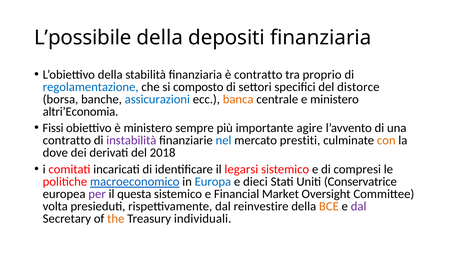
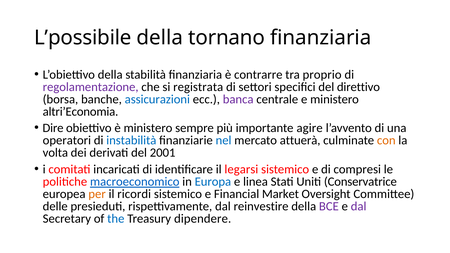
depositi: depositi -> tornano (227, 38)
è contratto: contratto -> contrarre (258, 75)
regolamentazione colour: blue -> purple (91, 87)
composto: composto -> registrata (198, 87)
distorce: distorce -> direttivo (358, 87)
banca colour: orange -> purple (238, 99)
Fissi: Fissi -> Dire (53, 128)
contratto: contratto -> operatori (67, 141)
instabilità colour: purple -> blue (131, 141)
prestiti: prestiti -> attuerà (300, 141)
dove: dove -> volta (55, 153)
2018: 2018 -> 2001 (163, 153)
dieci: dieci -> linea (255, 182)
per colour: purple -> orange (97, 194)
questa: questa -> ricordi (134, 194)
volta: volta -> delle (55, 207)
BCE colour: orange -> purple (329, 207)
the colour: orange -> blue (116, 219)
individuali: individuali -> dipendere (203, 219)
